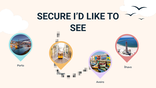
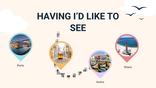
SECURE: SECURE -> HAVING (54, 16)
